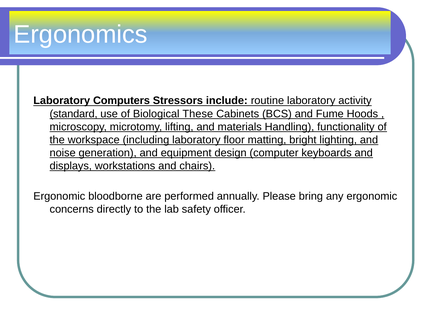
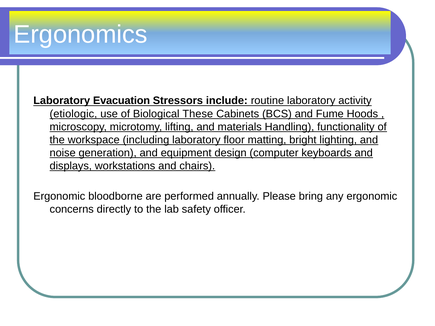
Computers: Computers -> Evacuation (122, 101)
standard: standard -> etiologic (73, 114)
